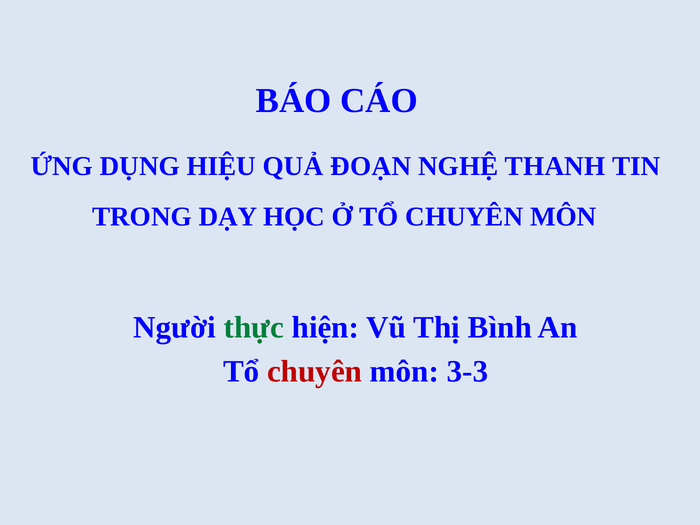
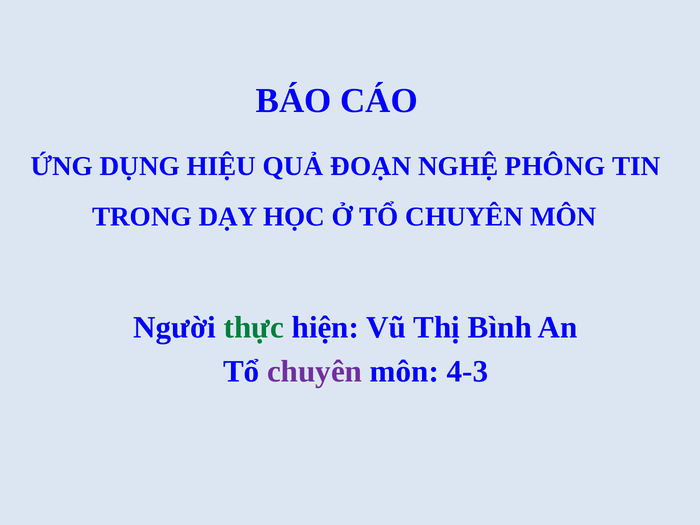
THANH: THANH -> PHÔNG (555, 166)
chuyên colour: red -> purple (315, 371)
3-3: 3-3 -> 4-3 (468, 371)
